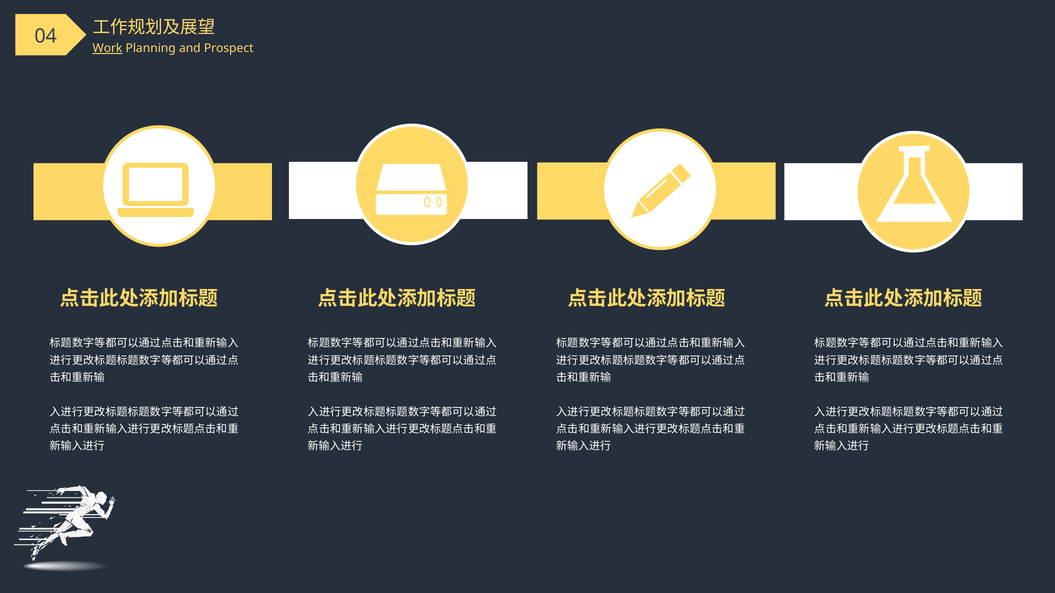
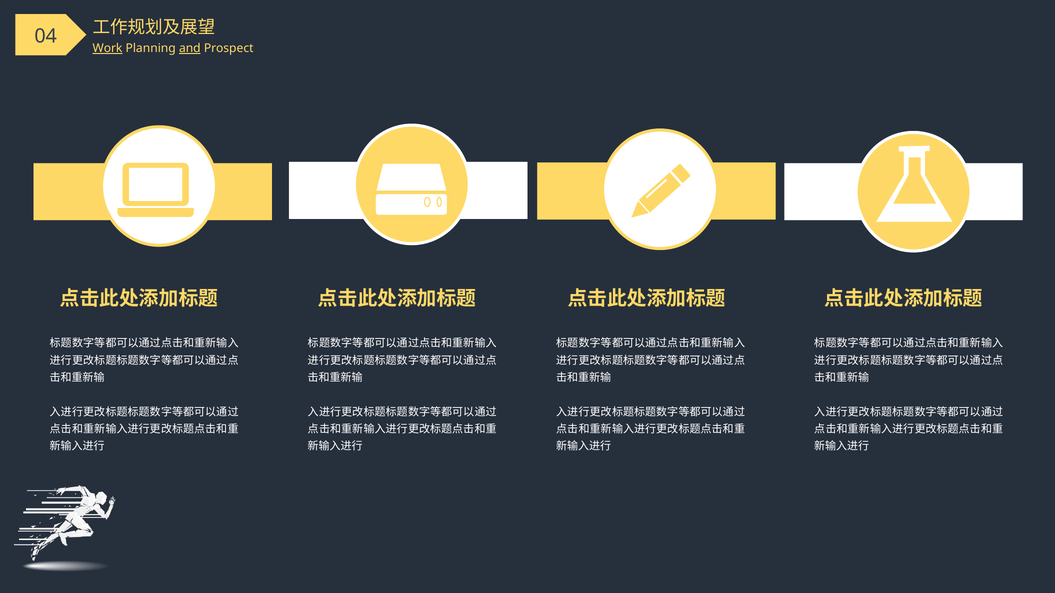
and underline: none -> present (190, 48)
